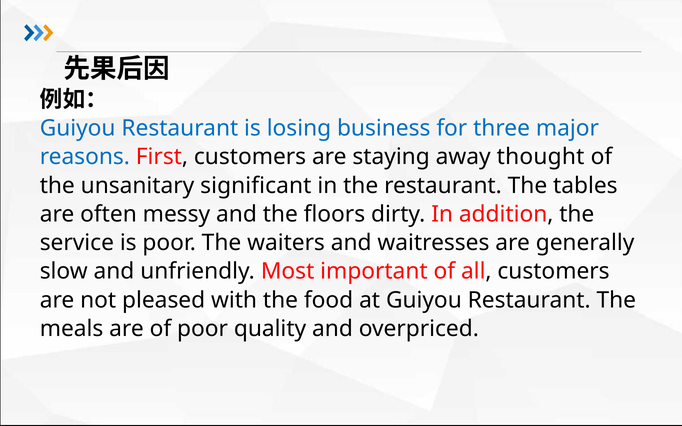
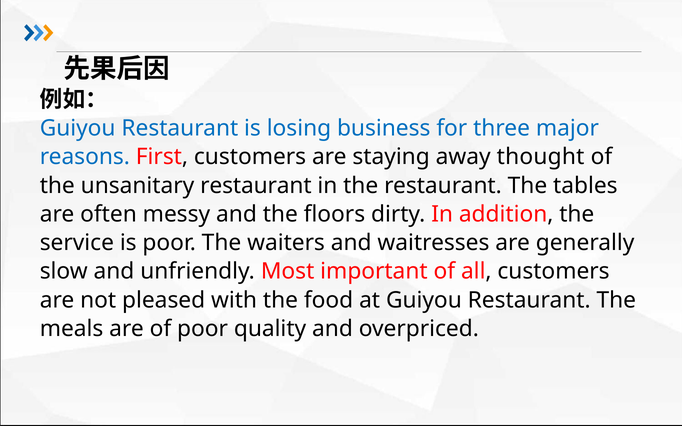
unsanitary significant: significant -> restaurant (256, 186)
